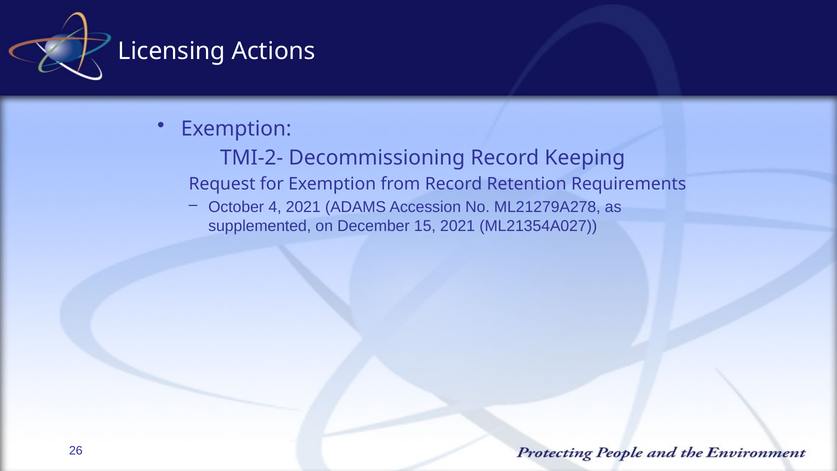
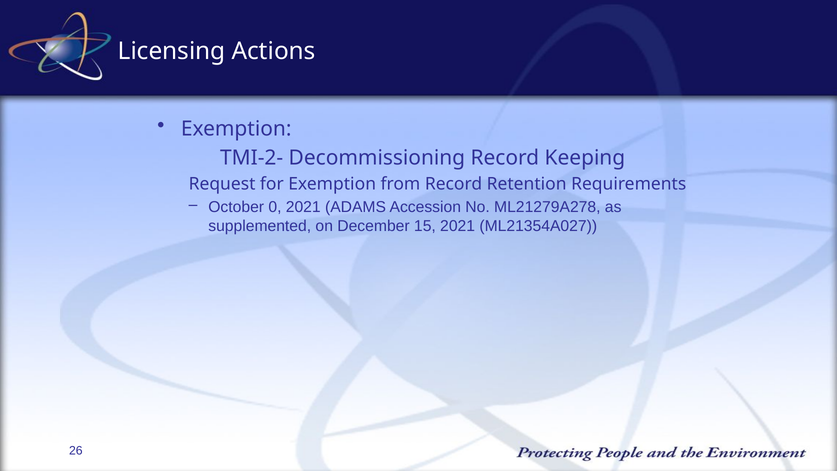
4: 4 -> 0 (275, 207)
